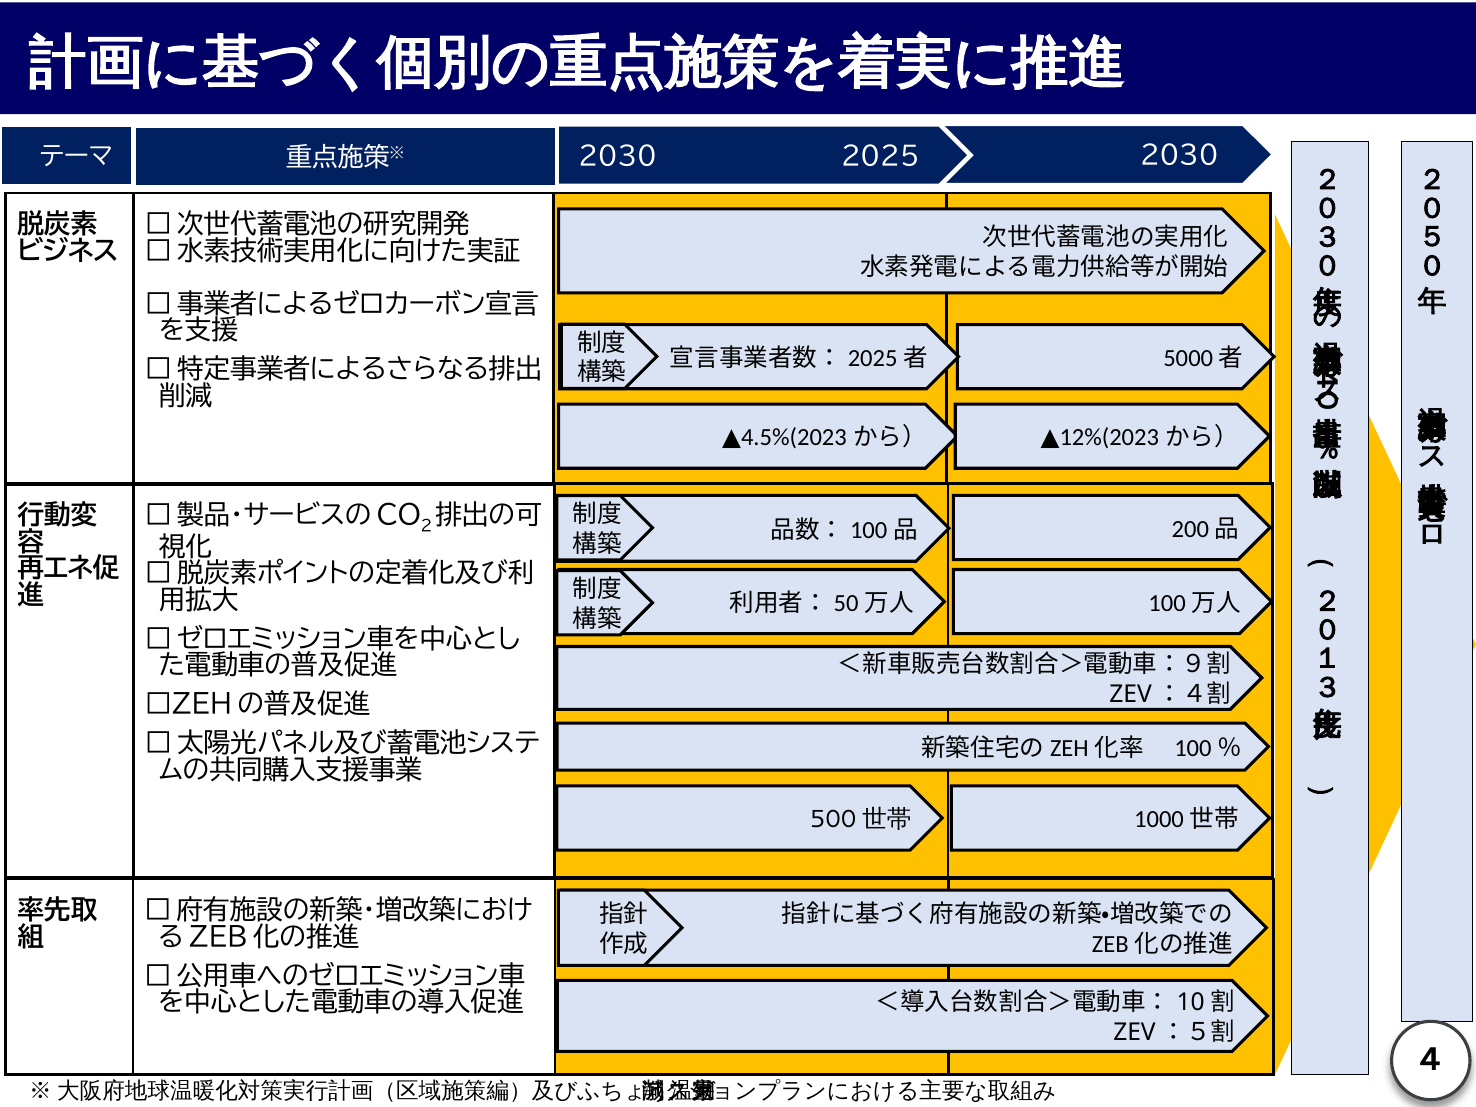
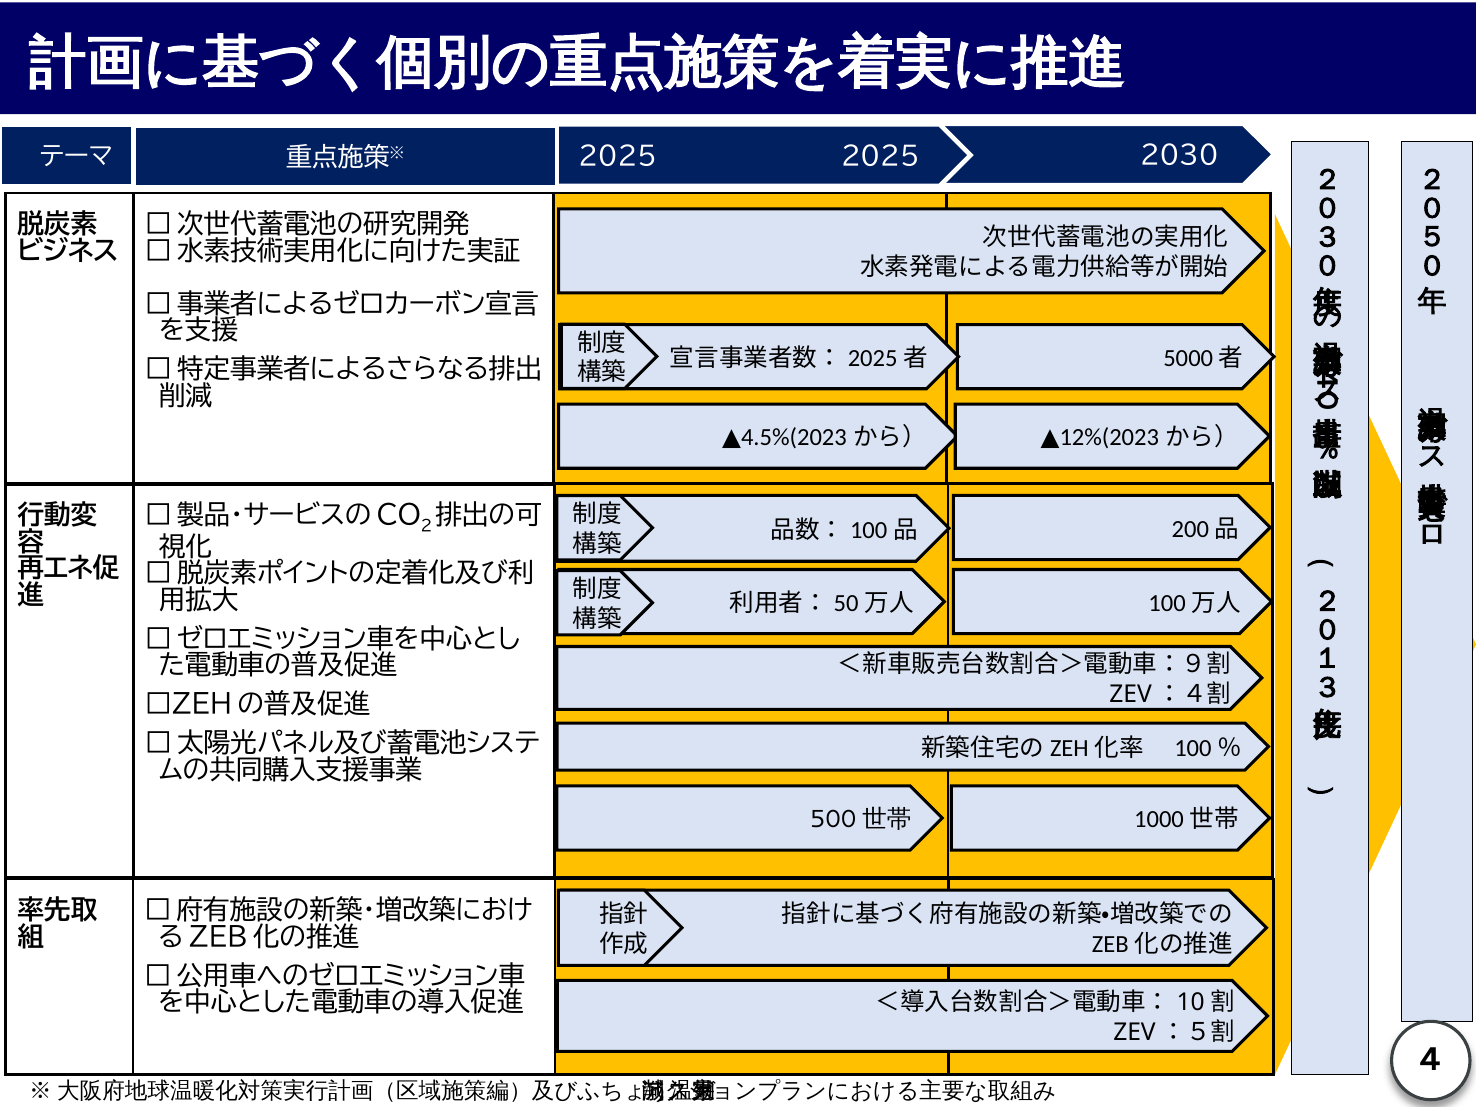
2030: 2030 -> 2025 (618, 157)
